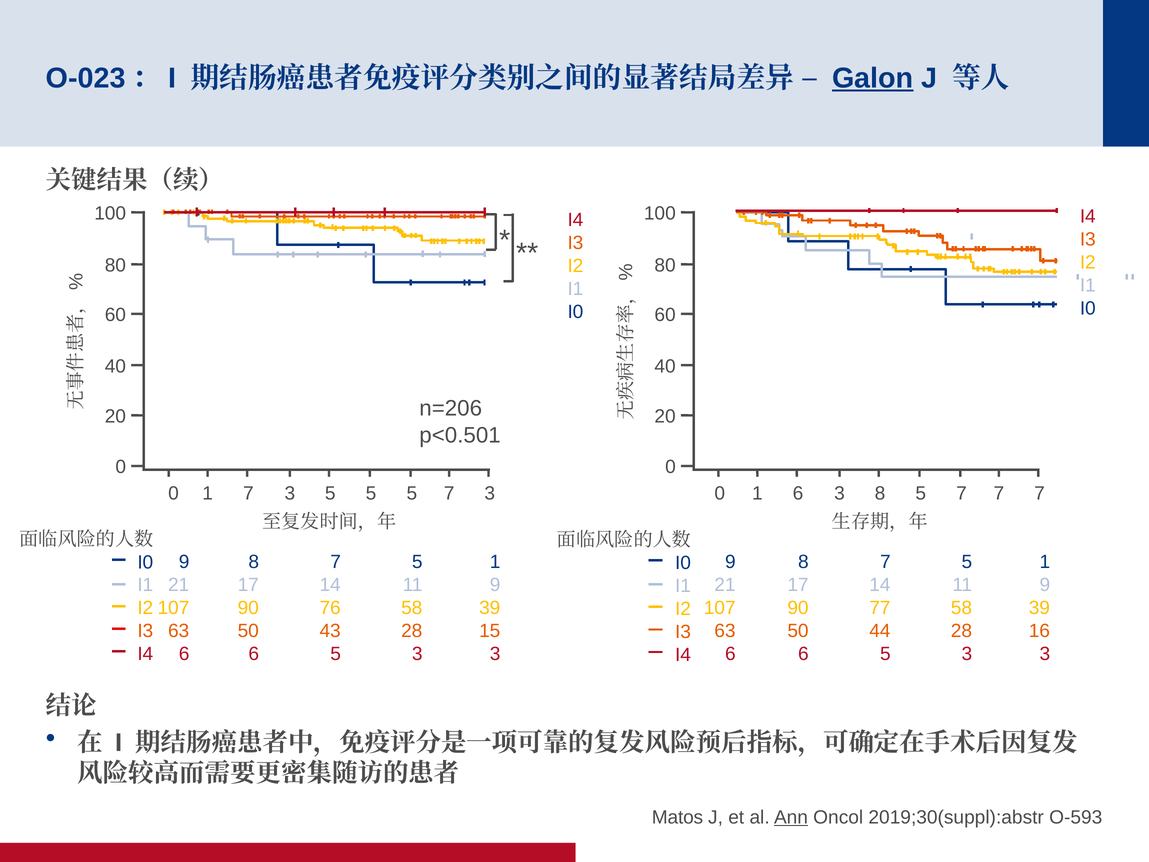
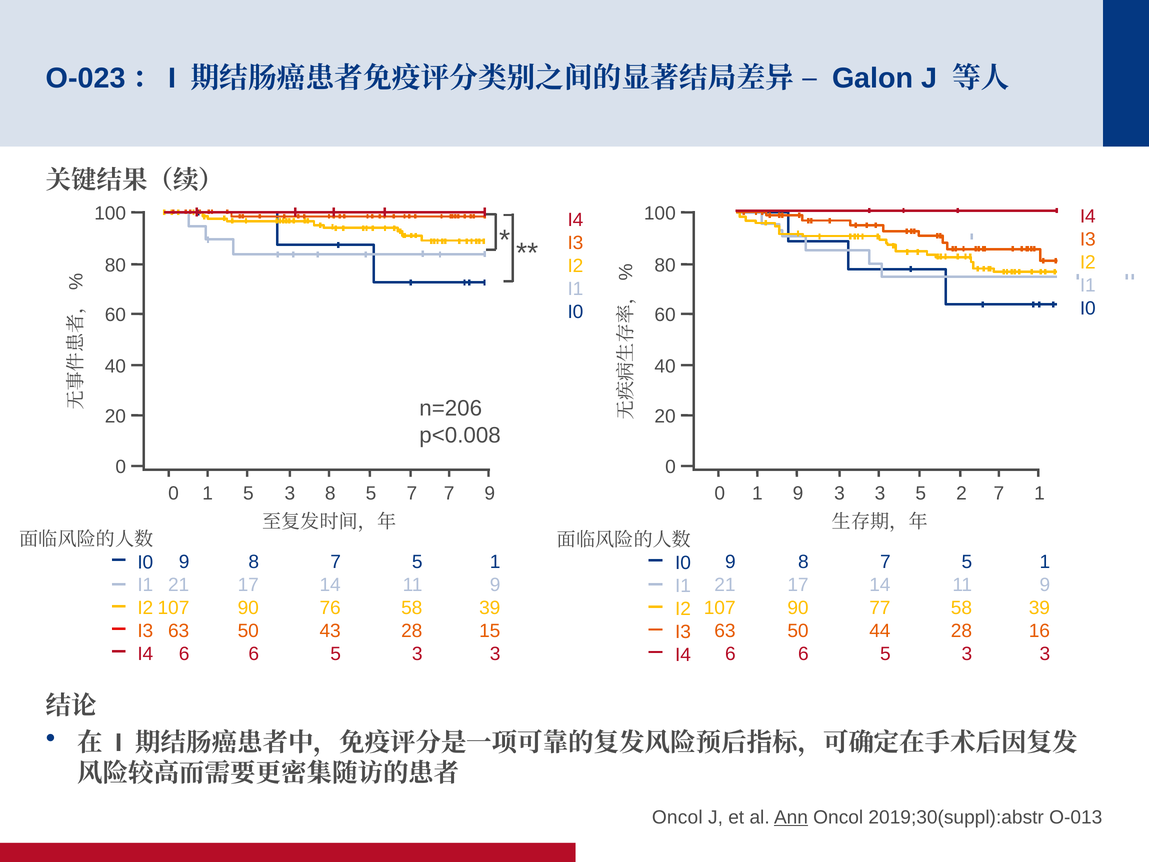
Galon underline: present -> none (873, 78)
p<0.501: p<0.501 -> p<0.008 (460, 435)
1 7: 7 -> 5 (248, 493)
3 5: 5 -> 8 (330, 493)
5: 5 -> 7 (412, 493)
7 3: 3 -> 9 (490, 493)
6: 6 -> 9 (798, 493)
3 8: 8 -> 3 (880, 493)
7: 7 -> 2 (962, 493)
7 7: 7 -> 1 (1039, 493)
Matos: Matos -> Oncol (677, 817)
O-593: O-593 -> O-013 (1076, 817)
